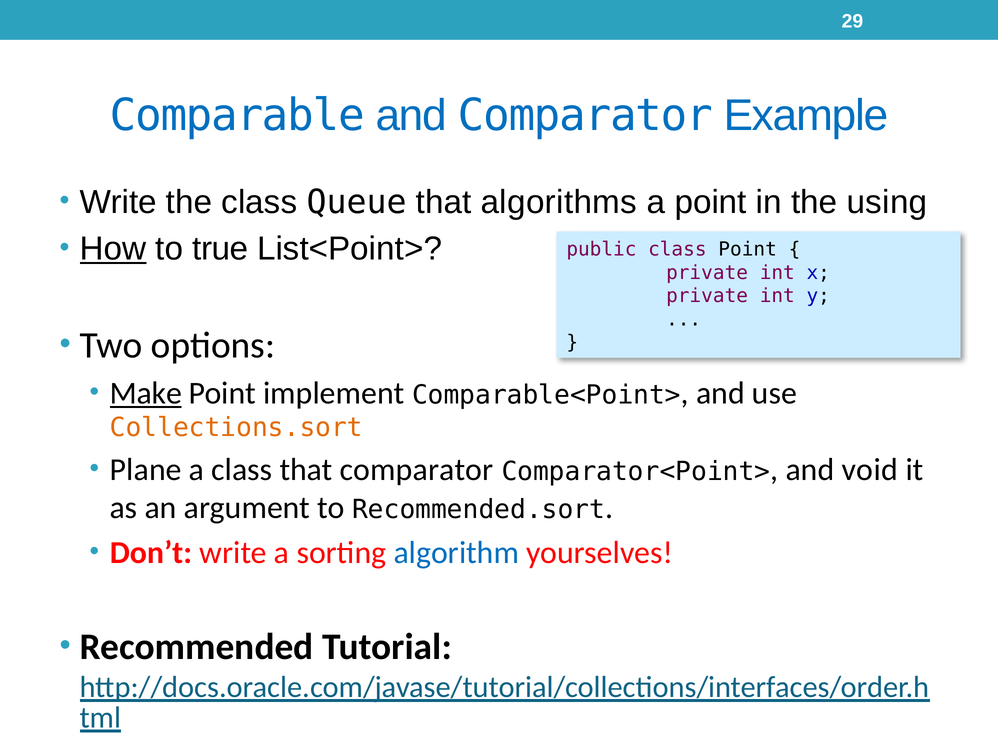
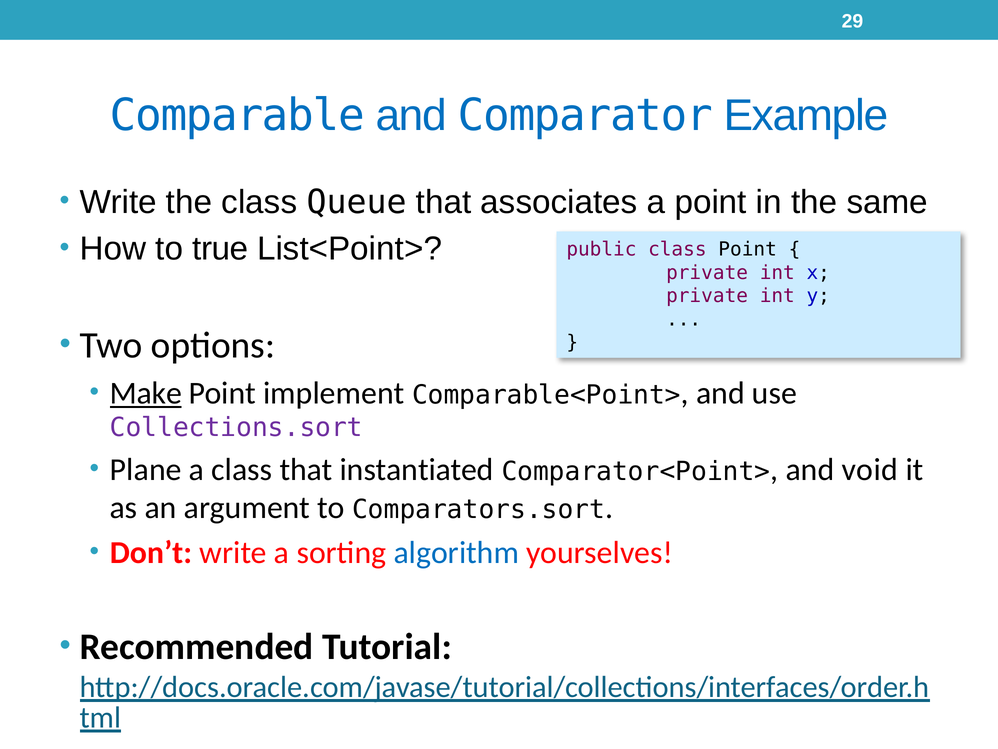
algorithms: algorithms -> associates (559, 202)
using: using -> same (887, 202)
How underline: present -> none (113, 248)
Collections.sort colour: orange -> purple (236, 427)
that comparator: comparator -> instantiated (417, 469)
Recommended.sort: Recommended.sort -> Comparators.sort (479, 509)
